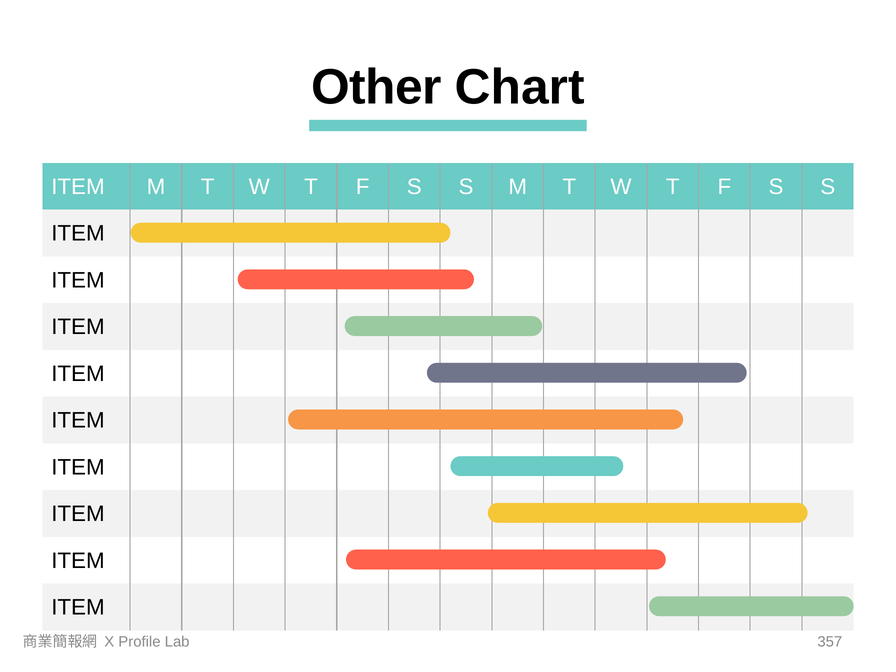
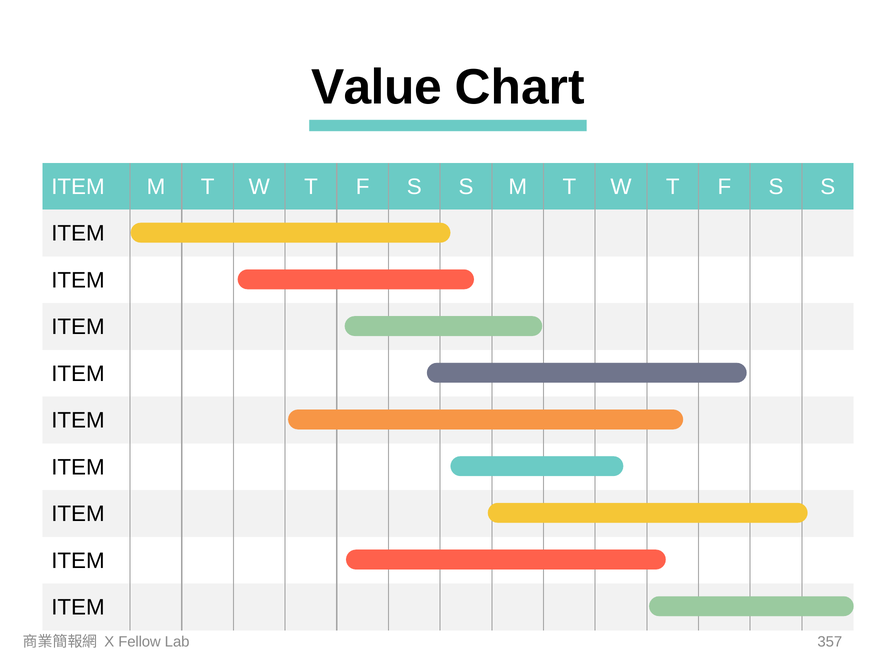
Other: Other -> Value (376, 87)
Profile: Profile -> Fellow (140, 642)
